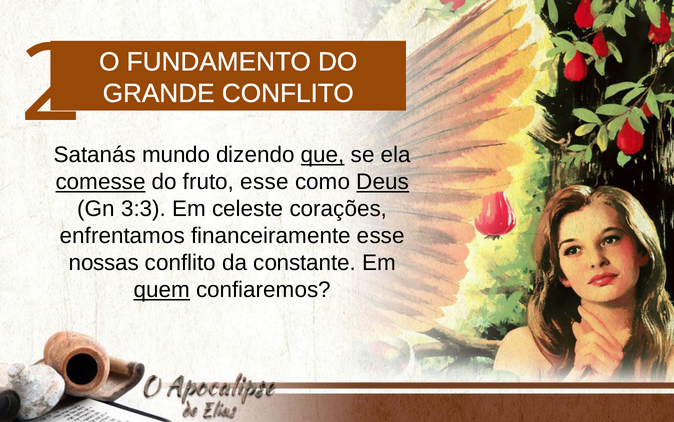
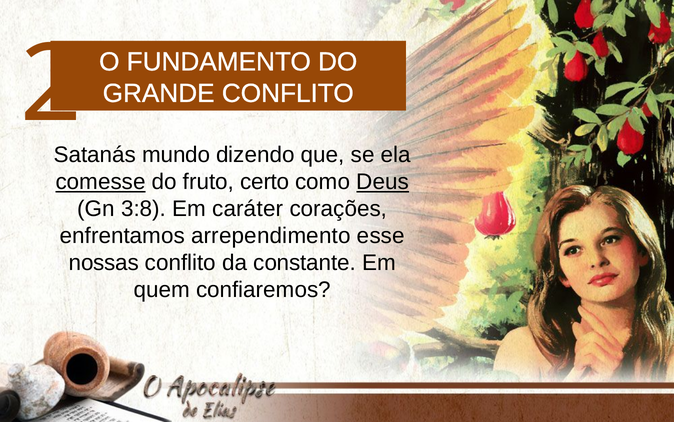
que underline: present -> none (323, 155)
fruto esse: esse -> certo (265, 182)
3:3: 3:3 -> 3:8 (144, 209)
celeste: celeste -> caráter (248, 209)
financeiramente: financeiramente -> arrependimento (271, 236)
quem underline: present -> none (162, 289)
